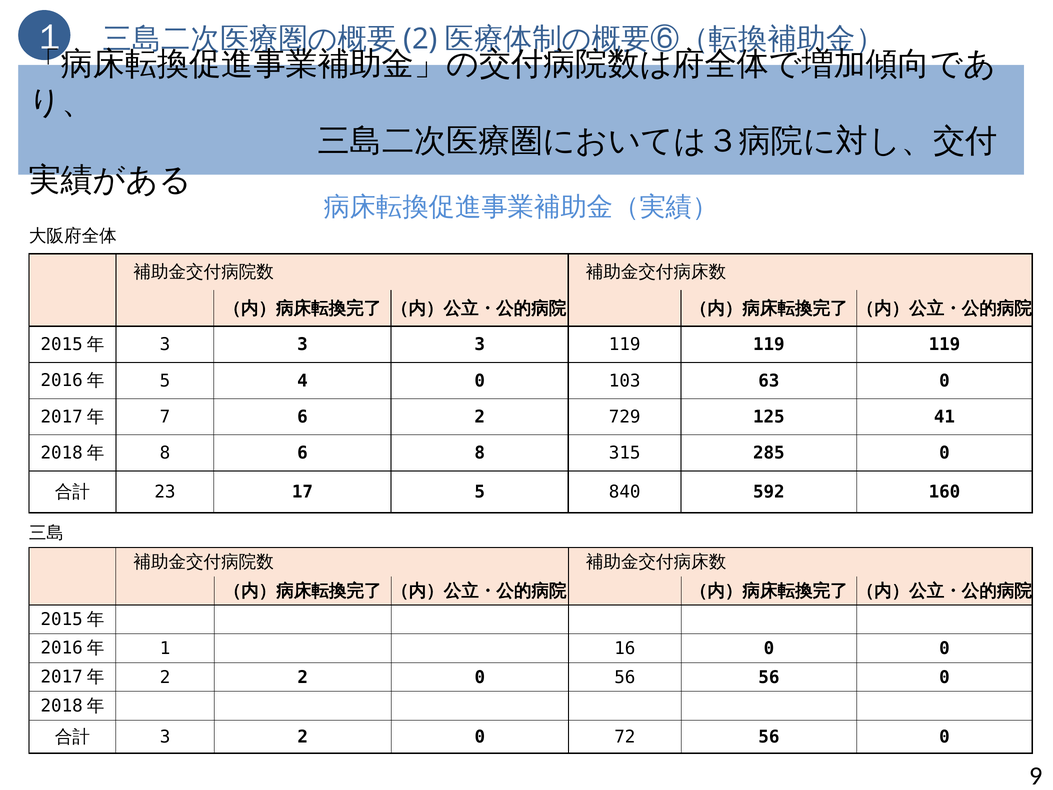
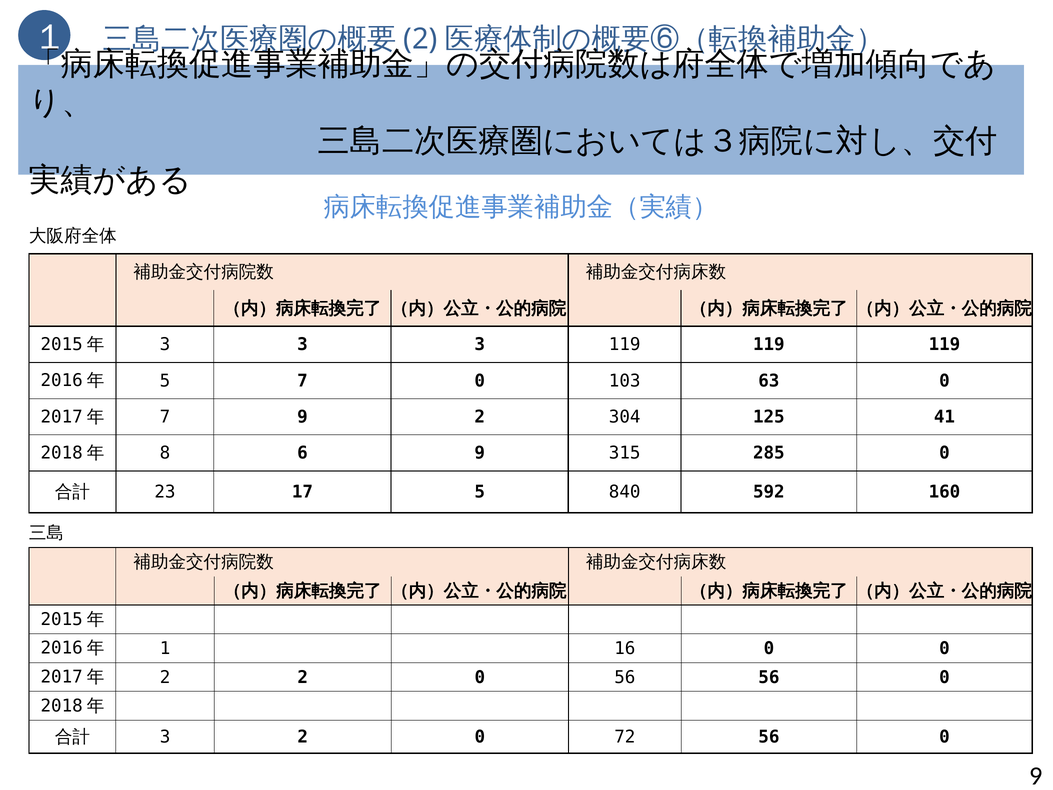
5 4: 4 -> 7 (302, 381)
7 6: 6 -> 9 (302, 417)
729: 729 -> 304 (625, 417)
6 8: 8 -> 9 (480, 453)
